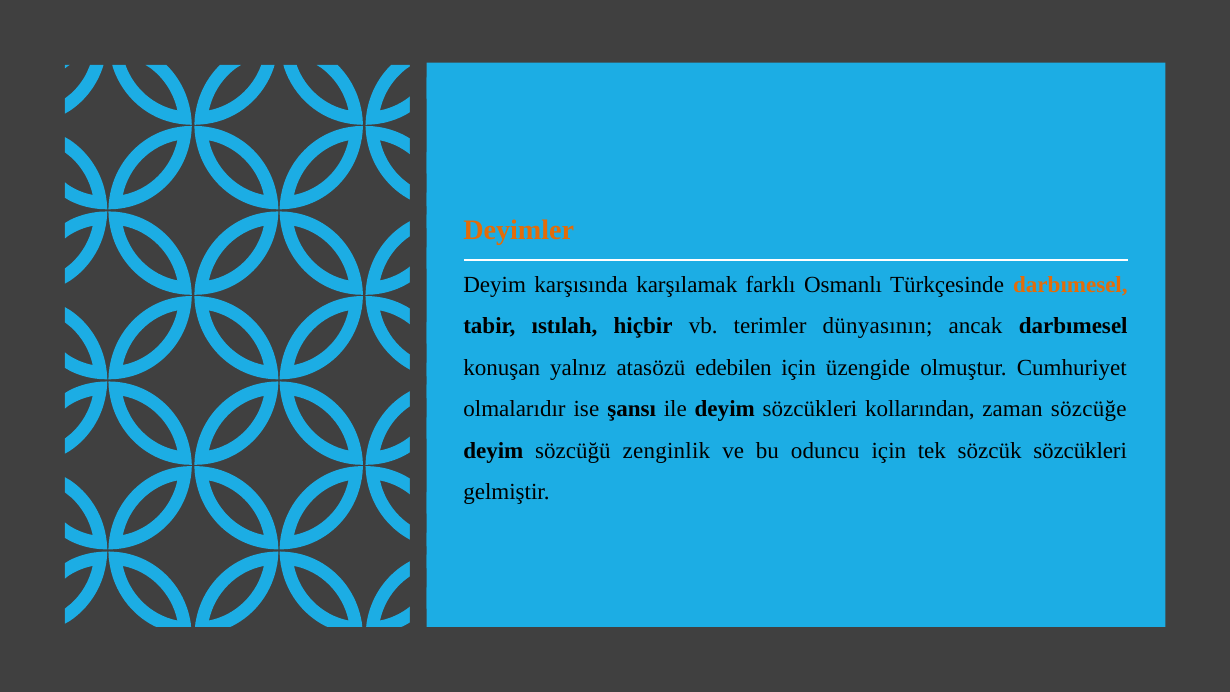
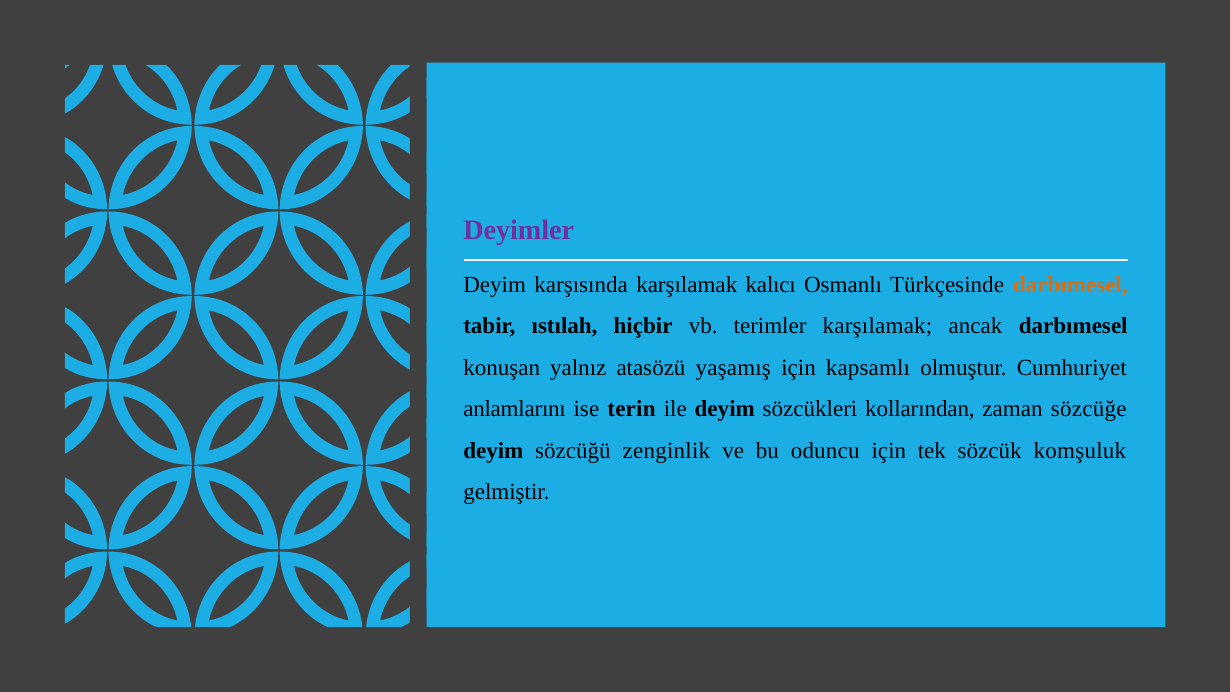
Deyimler colour: orange -> purple (519, 230)
farklı: farklı -> kalıcı (771, 284)
terimler dünyasının: dünyasının -> karşılamak (878, 326)
edebilen: edebilen -> yaşamış (733, 367)
üzengide: üzengide -> kapsamlı (868, 367)
olmalarıdır: olmalarıdır -> anlamlarını (515, 409)
şansı: şansı -> terin (631, 409)
sözcük sözcükleri: sözcükleri -> komşuluk (1080, 450)
